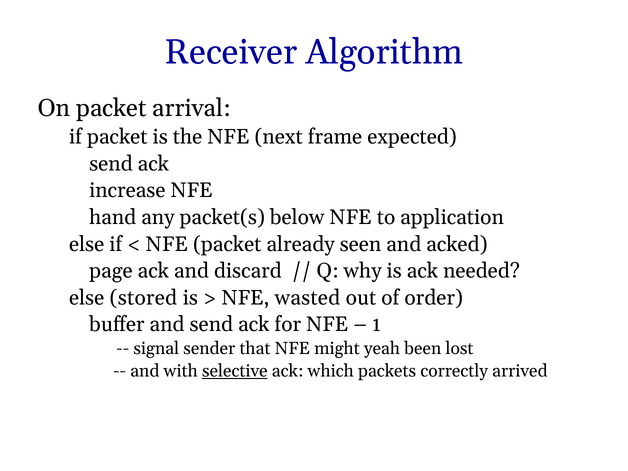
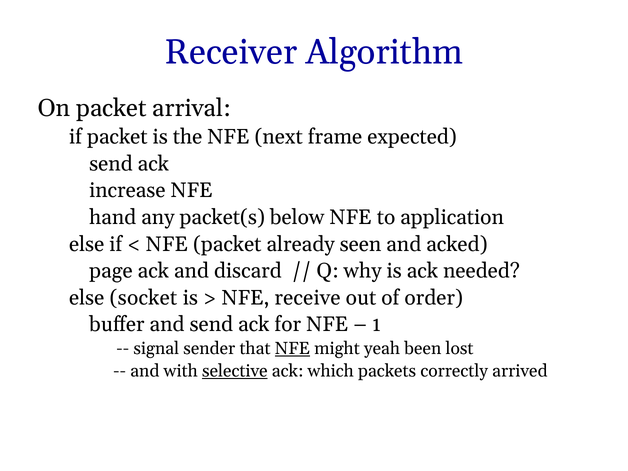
stored: stored -> socket (143, 298)
wasted: wasted -> receive (307, 298)
NFE underline: none -> present (292, 349)
